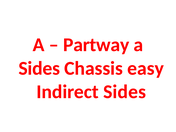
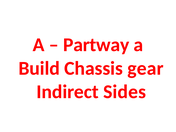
Sides: Sides -> Build (39, 68)
easy: easy -> gear (145, 68)
